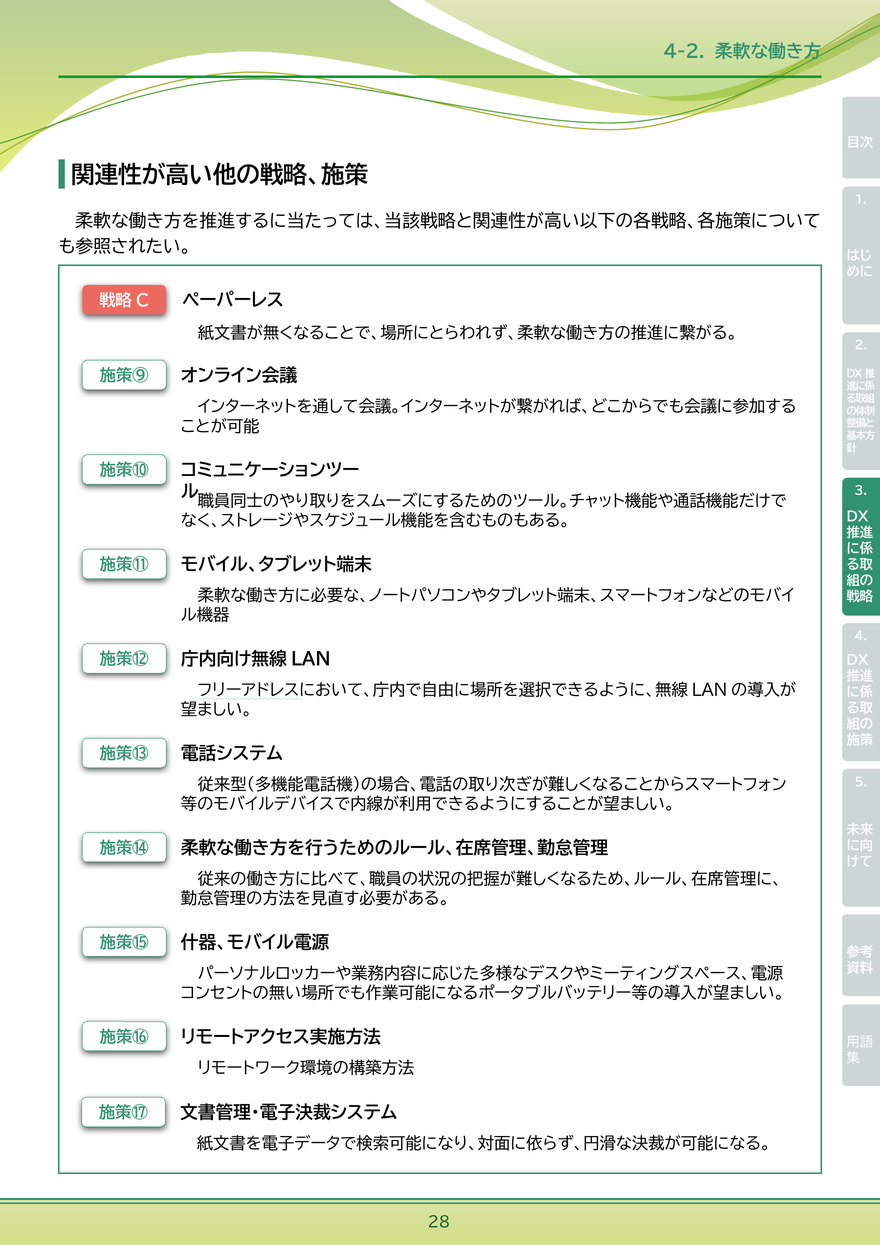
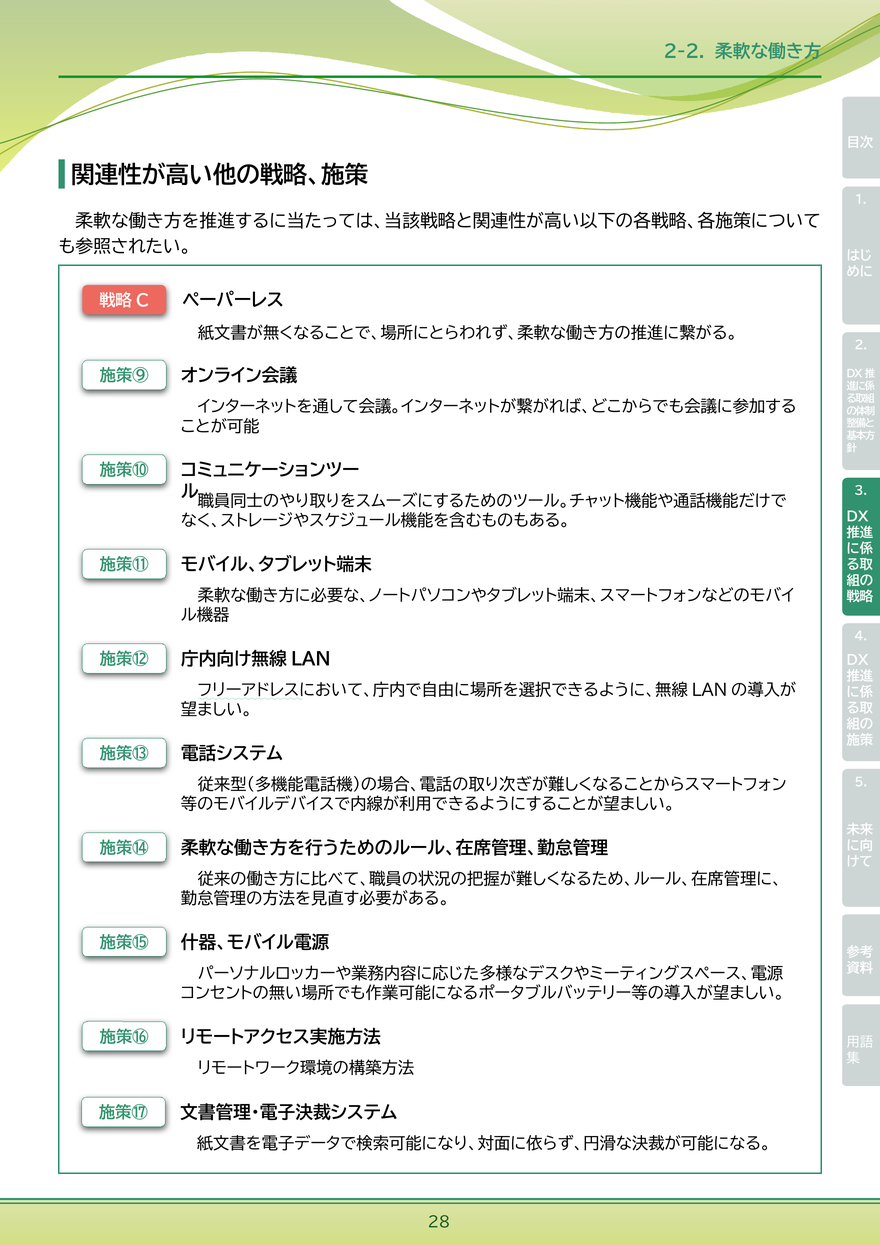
4-2: 4-2 -> 2-2 (684, 52)
